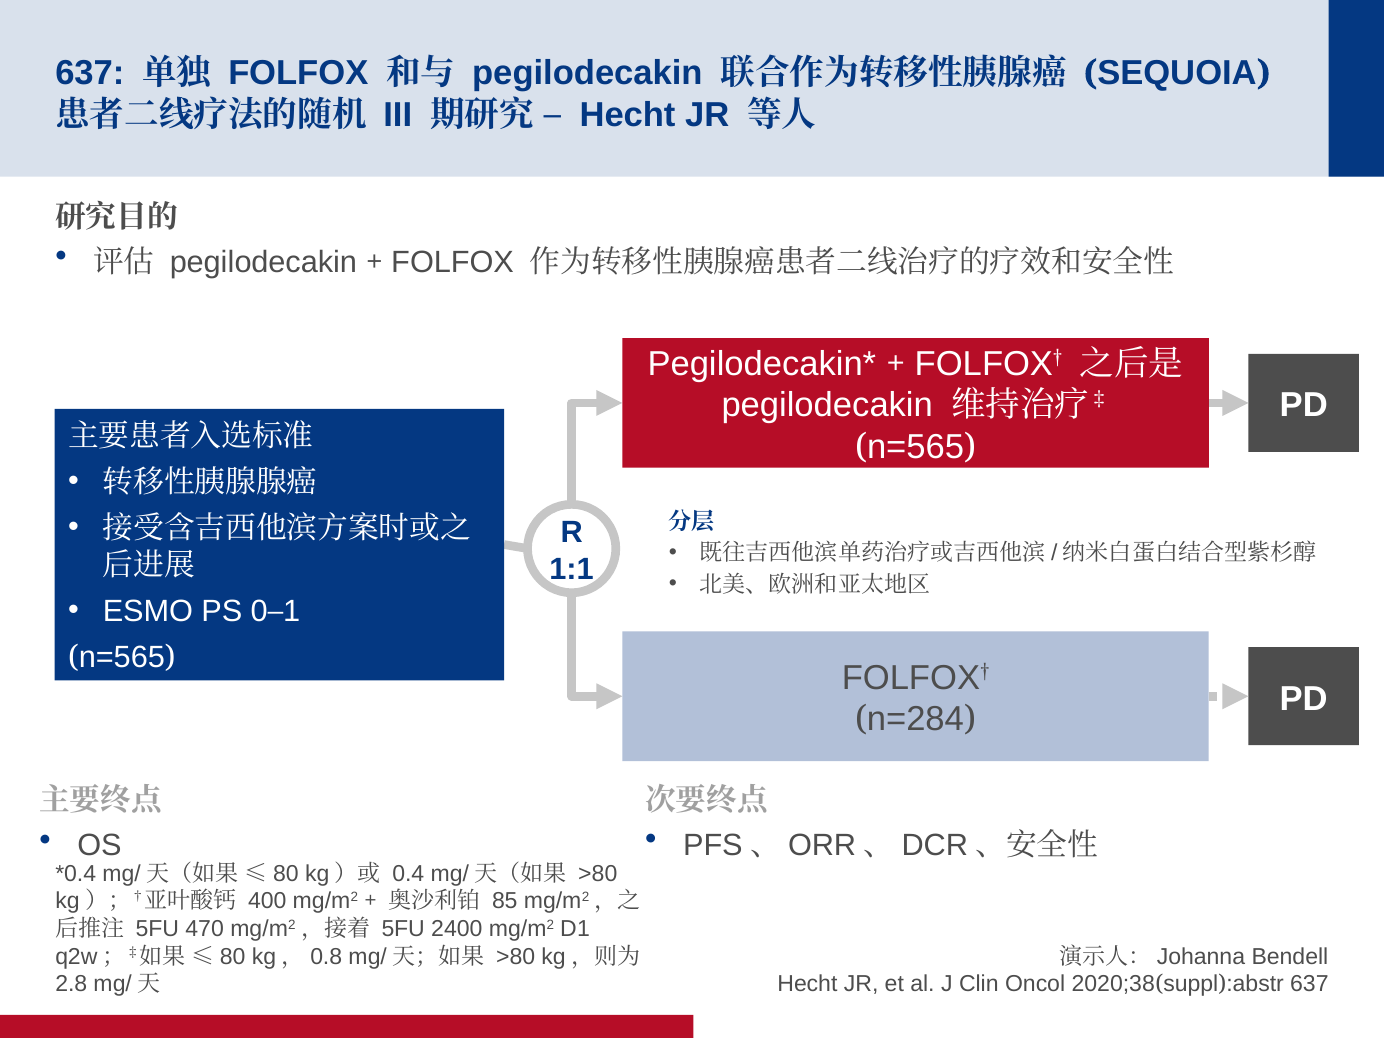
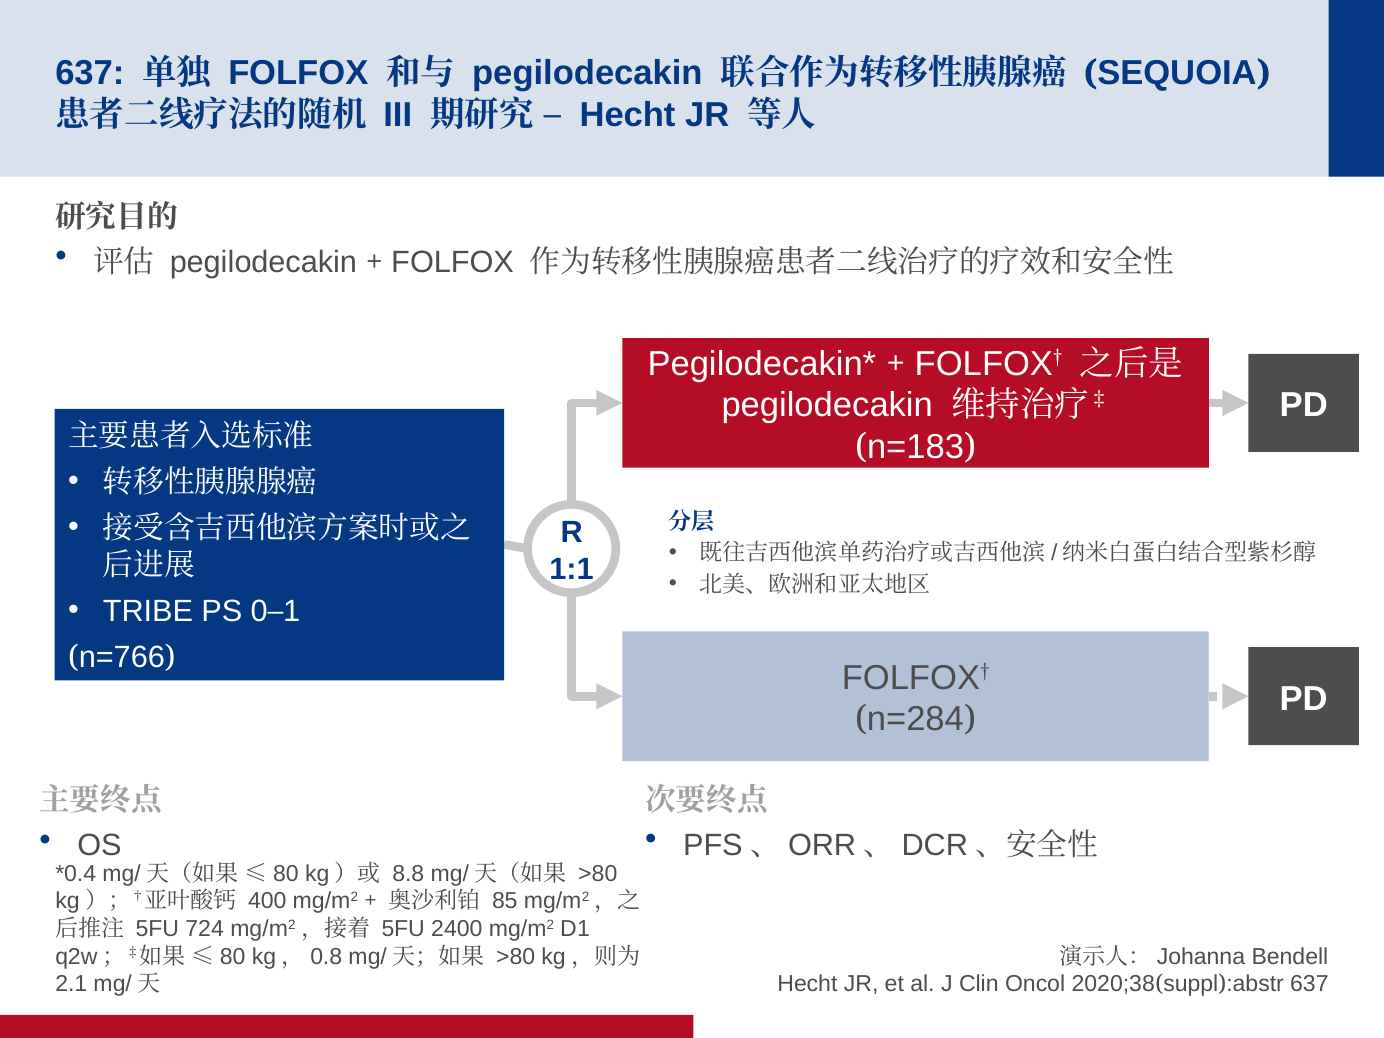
n=565: n=565 -> n=183 (916, 447)
ESMO: ESMO -> TRIBE (148, 611)
n=565: n=565 -> n=766 (122, 657)
0.4: 0.4 -> 8.8 (408, 873)
470: 470 -> 724 (205, 929)
2.8: 2.8 -> 2.1 (71, 984)
